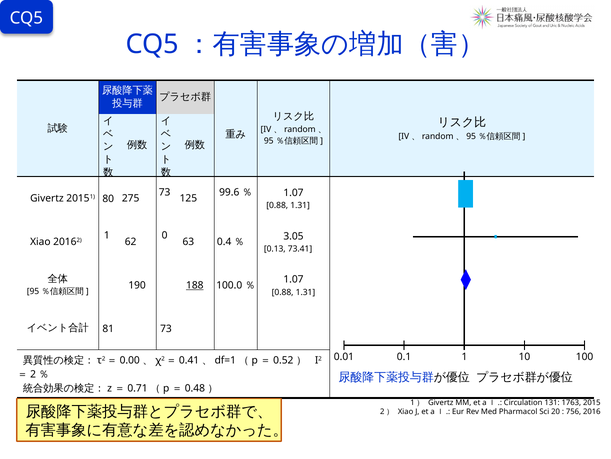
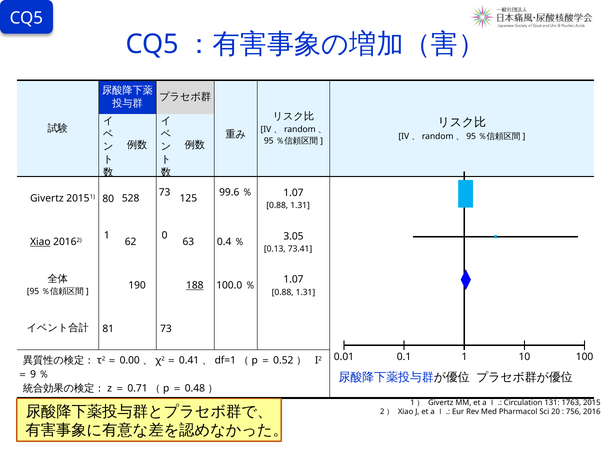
275: 275 -> 528 (131, 198)
Xiao underline: none -> present (40, 242)
2: 2 -> 9 (33, 374)
